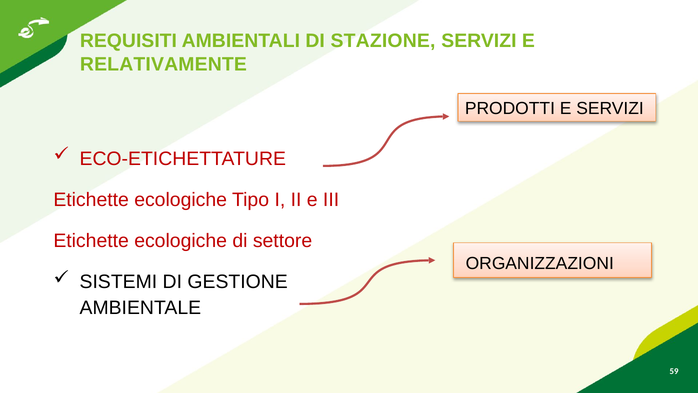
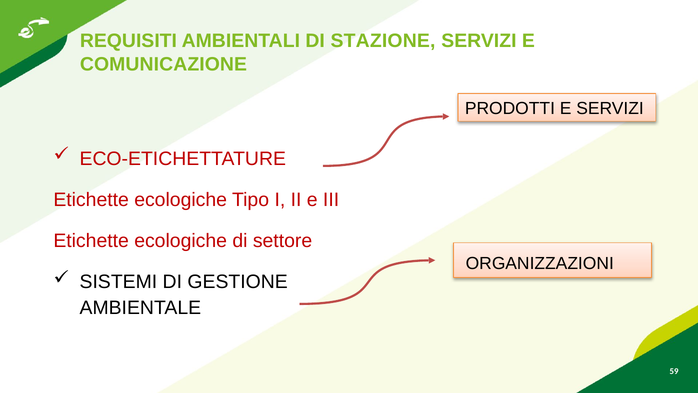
RELATIVAMENTE: RELATIVAMENTE -> COMUNICAZIONE (163, 64)
